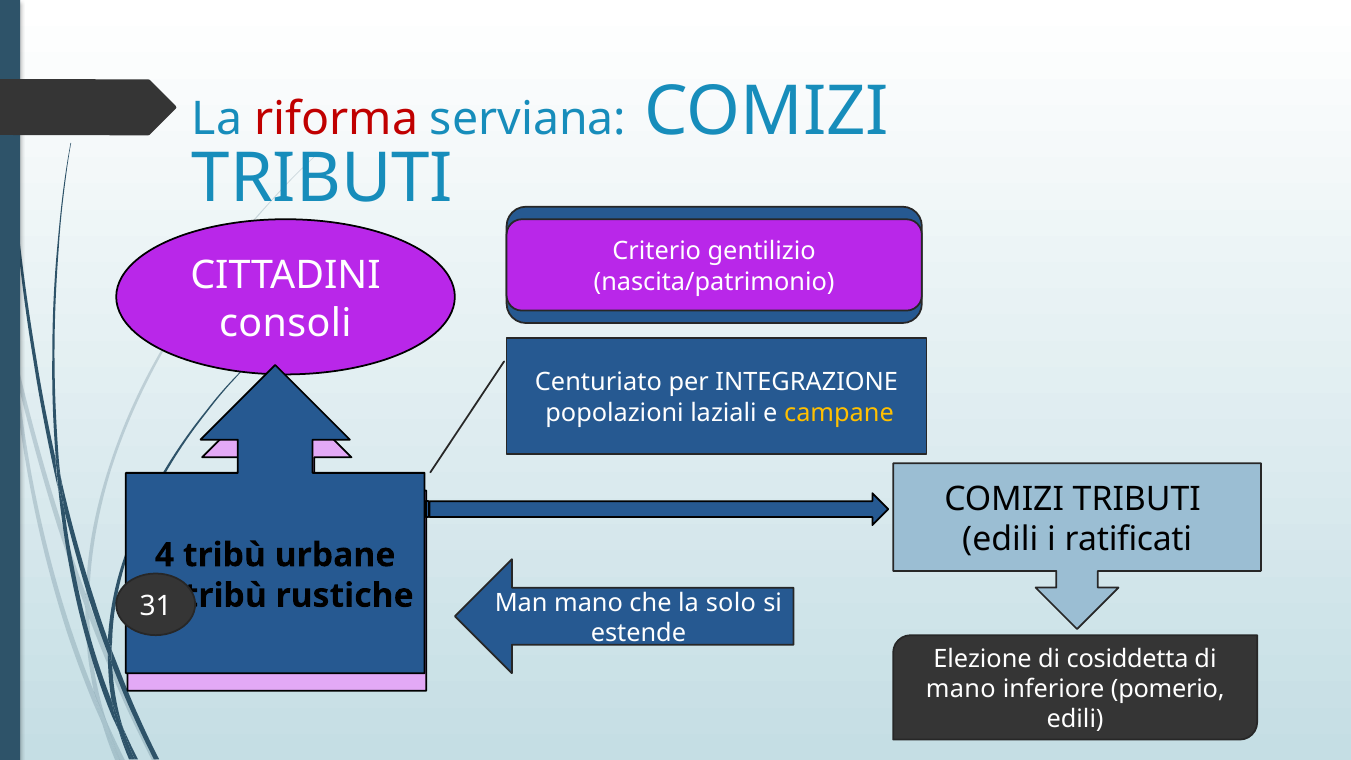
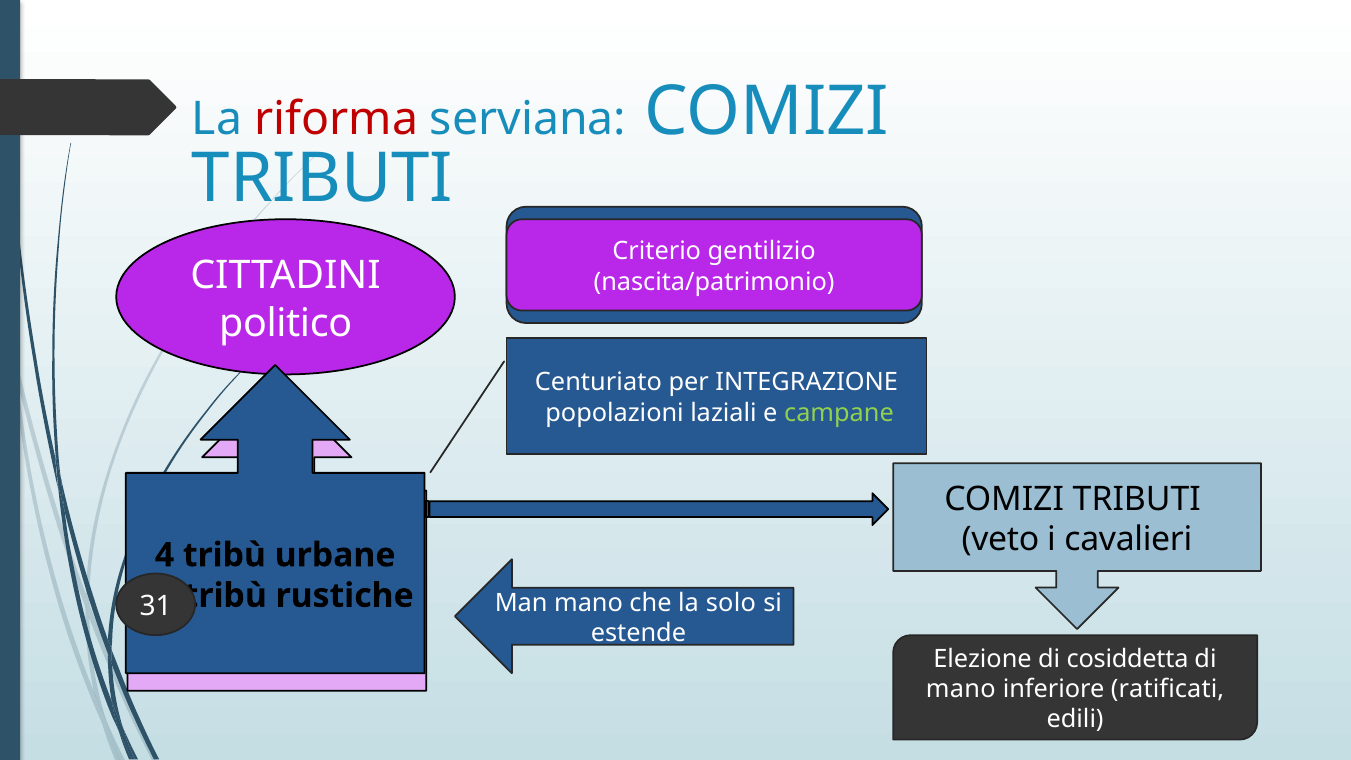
consoli: consoli -> politico (286, 323)
campane colour: yellow -> light green (839, 413)
edili: edili -> veto (1000, 540)
ratificati: ratificati -> cavalieri (1128, 540)
pomerio: pomerio -> ratificati (1168, 689)
